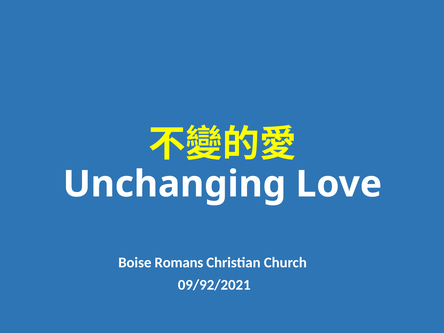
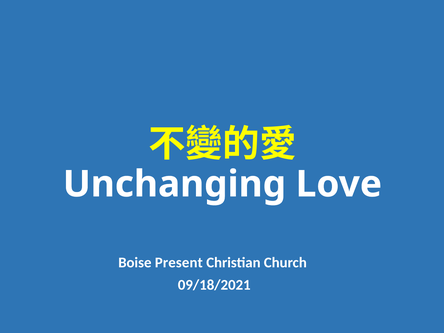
Romans: Romans -> Present (179, 263)
09/92/2021: 09/92/2021 -> 09/18/2021 (214, 285)
